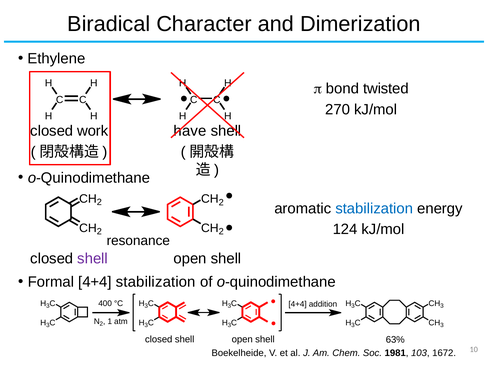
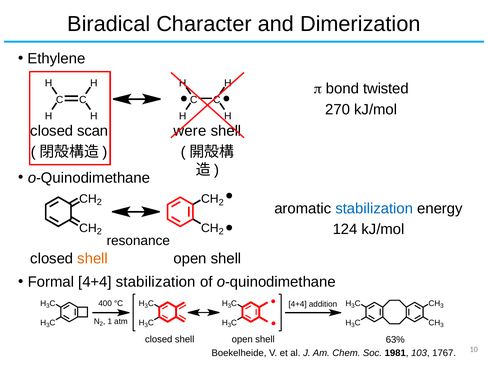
work: work -> scan (93, 131)
have: have -> were (190, 131)
shell colour: purple -> orange (93, 259)
1672: 1672 -> 1767 (444, 353)
